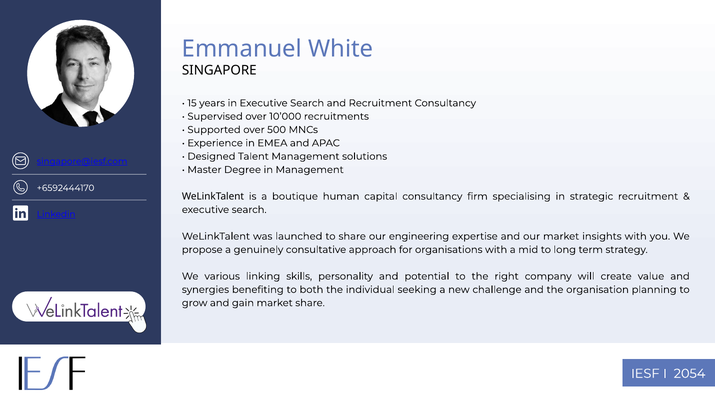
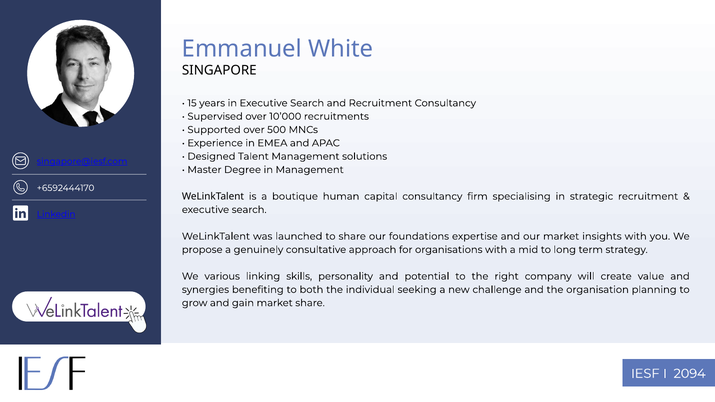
engineering: engineering -> foundations (419, 236)
2054: 2054 -> 2094 (690, 374)
